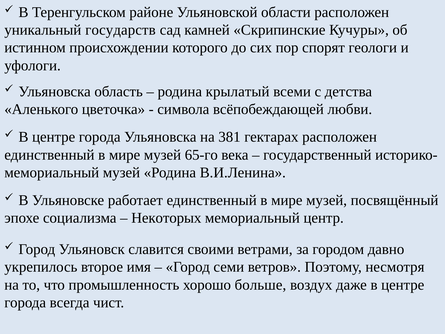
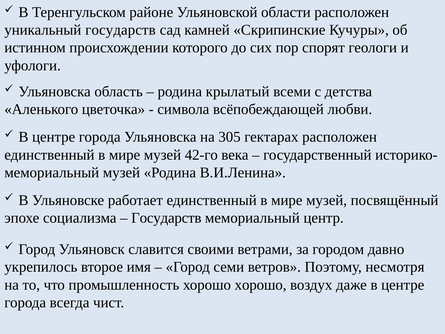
381: 381 -> 305 (230, 137)
65-го: 65-го -> 42-го (201, 155)
Некоторых: Некоторых -> Государств (166, 218)
хорошо больше: больше -> хорошо (261, 285)
